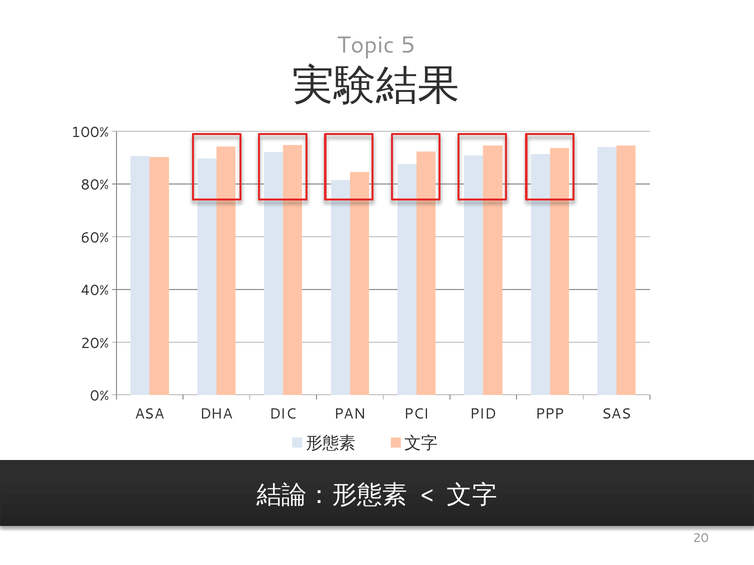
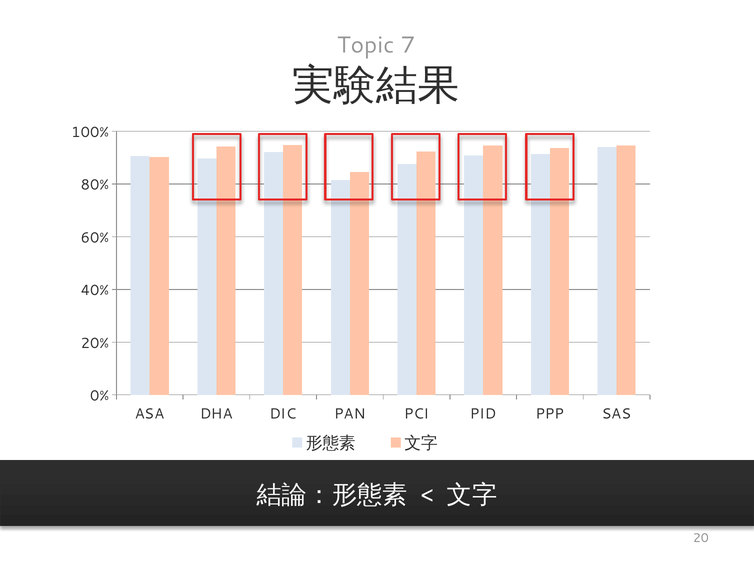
5: 5 -> 7 (408, 45)
